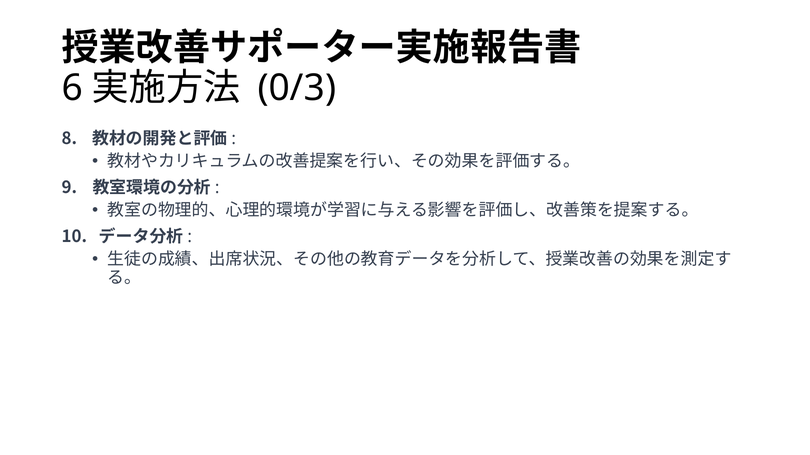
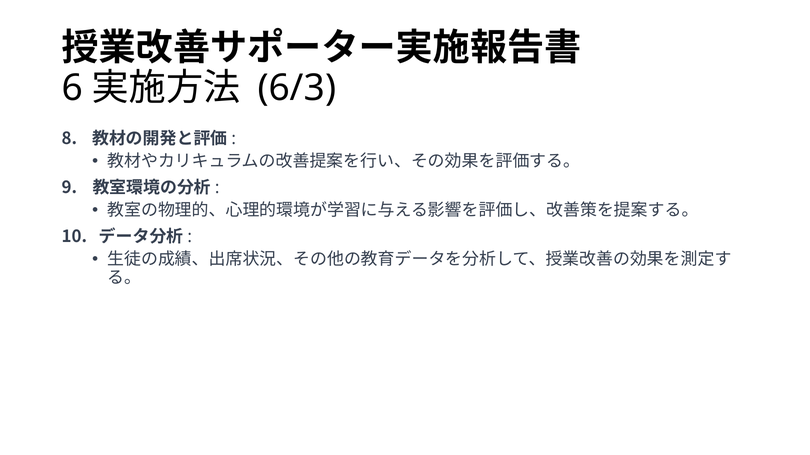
0/3: 0/3 -> 6/3 (297, 88)
